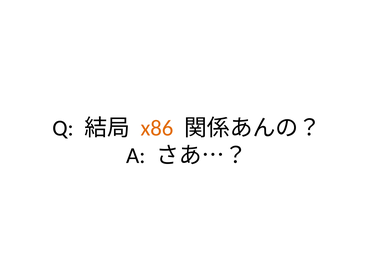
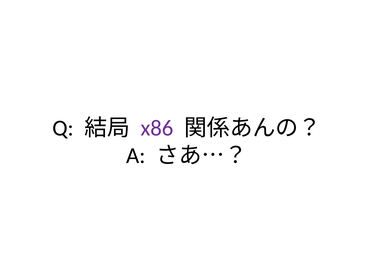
x86 colour: orange -> purple (157, 128)
